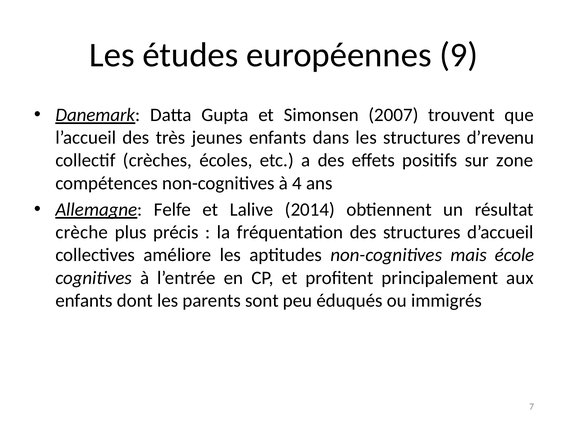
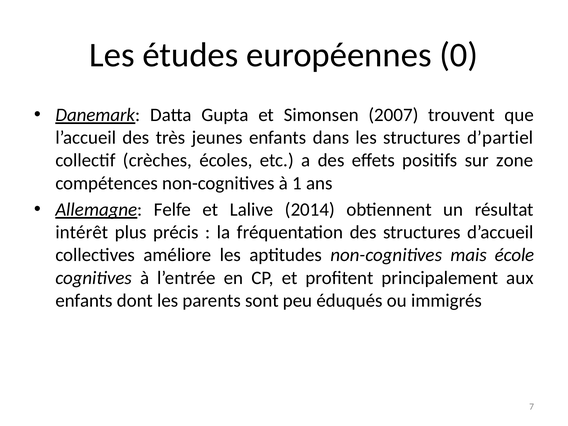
9: 9 -> 0 (459, 55)
d’revenu: d’revenu -> d’partiel (500, 138)
4: 4 -> 1 (297, 183)
crèche: crèche -> intérêt (82, 232)
